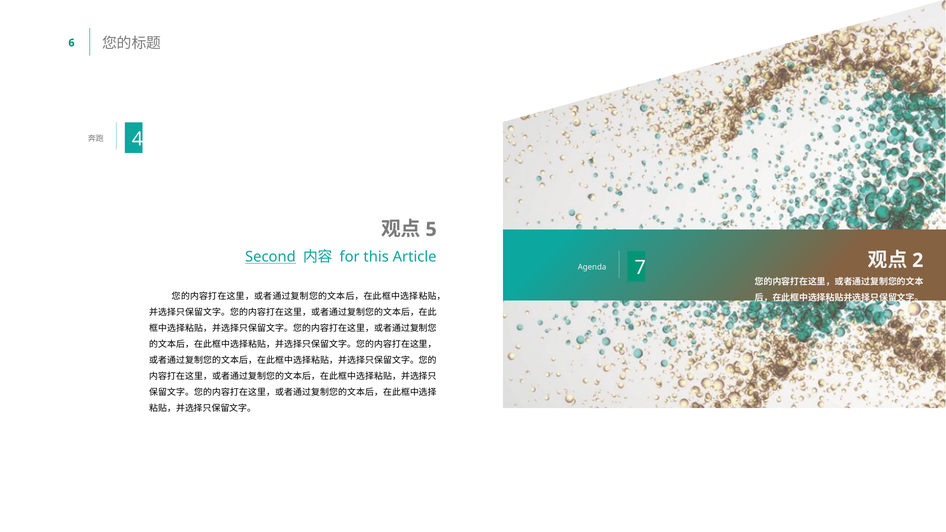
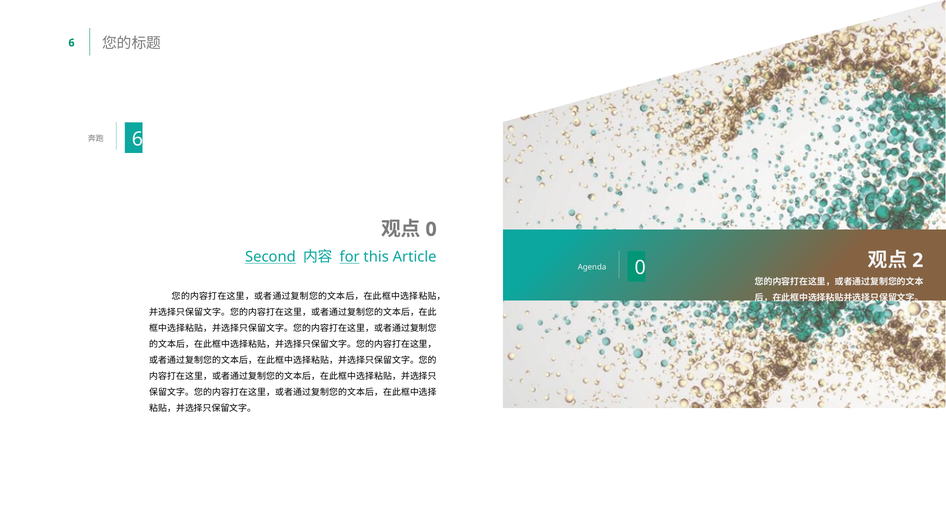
4: 4 -> 6 (137, 139)
5: 5 -> 0 (431, 229)
for underline: none -> present (350, 257)
Agenda 7: 7 -> 0 (640, 268)
